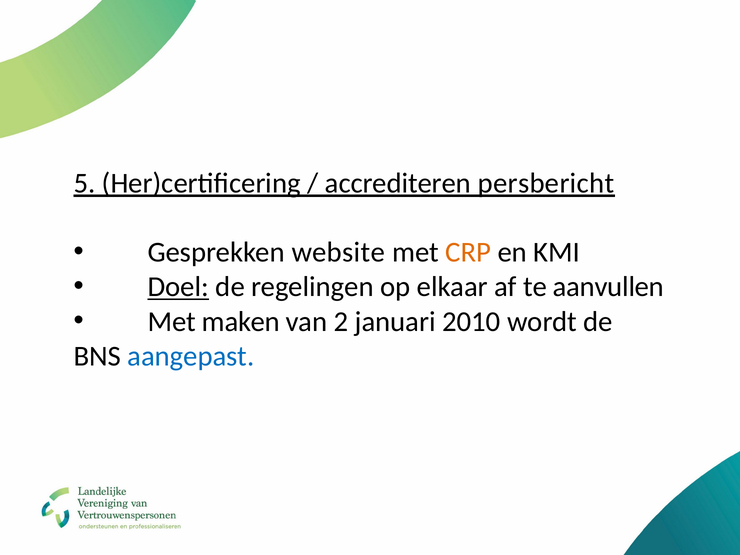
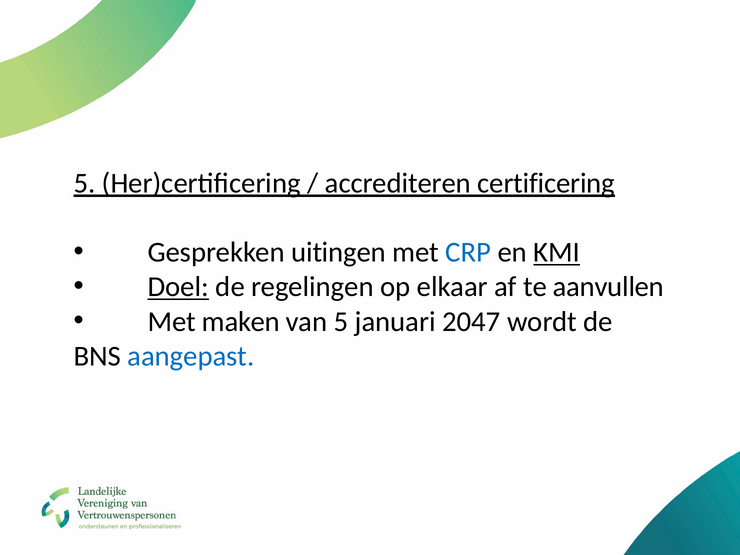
persbericht: persbericht -> certificering (546, 183)
website: website -> uitingen (339, 252)
CRP colour: orange -> blue (468, 252)
KMI underline: none -> present (557, 252)
van 2: 2 -> 5 (341, 322)
2010: 2010 -> 2047 (471, 322)
